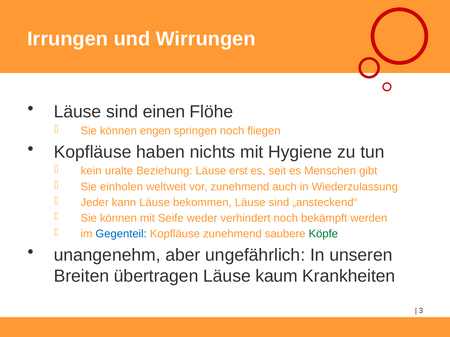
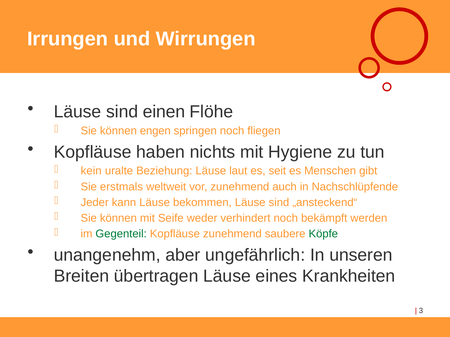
erst: erst -> laut (238, 171)
einholen: einholen -> erstmals (121, 187)
Wiederzulassung: Wiederzulassung -> Nachschlüpfende (355, 187)
Gegenteil colour: blue -> green (121, 234)
kaum: kaum -> eines (277, 276)
